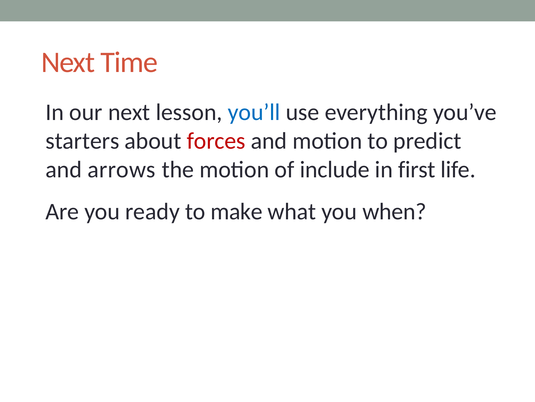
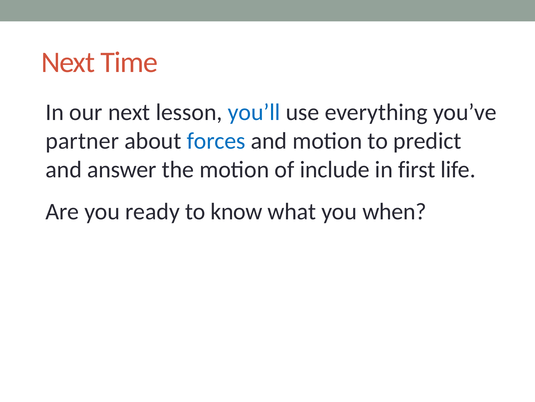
starters: starters -> partner (82, 141)
forces colour: red -> blue (216, 141)
arrows: arrows -> answer (122, 169)
make: make -> know (237, 211)
